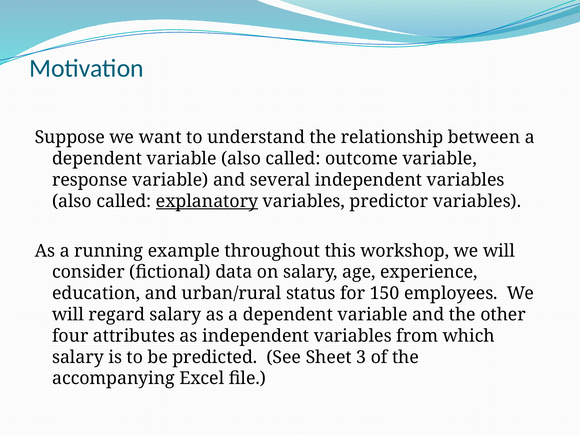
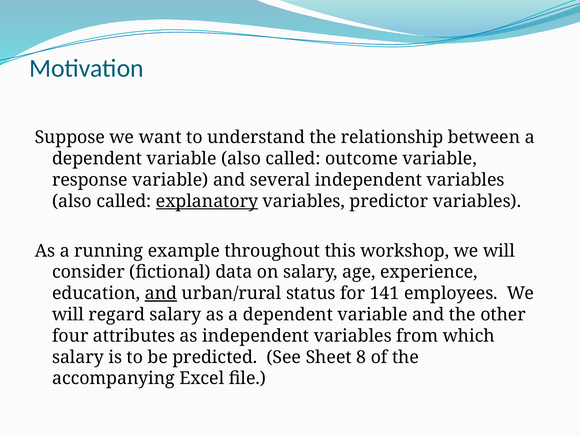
and underline: none -> present (161, 293)
150: 150 -> 141 (385, 293)
3: 3 -> 8 (361, 357)
